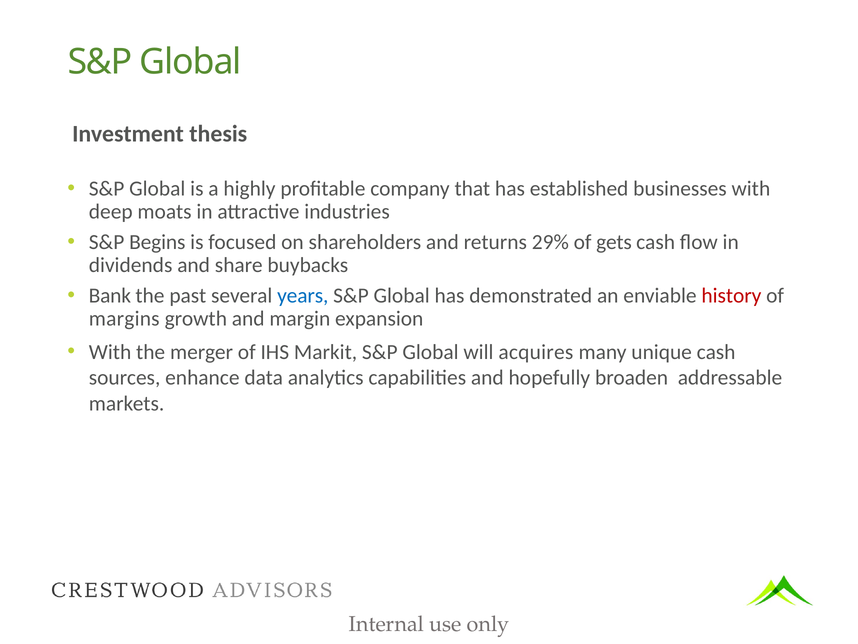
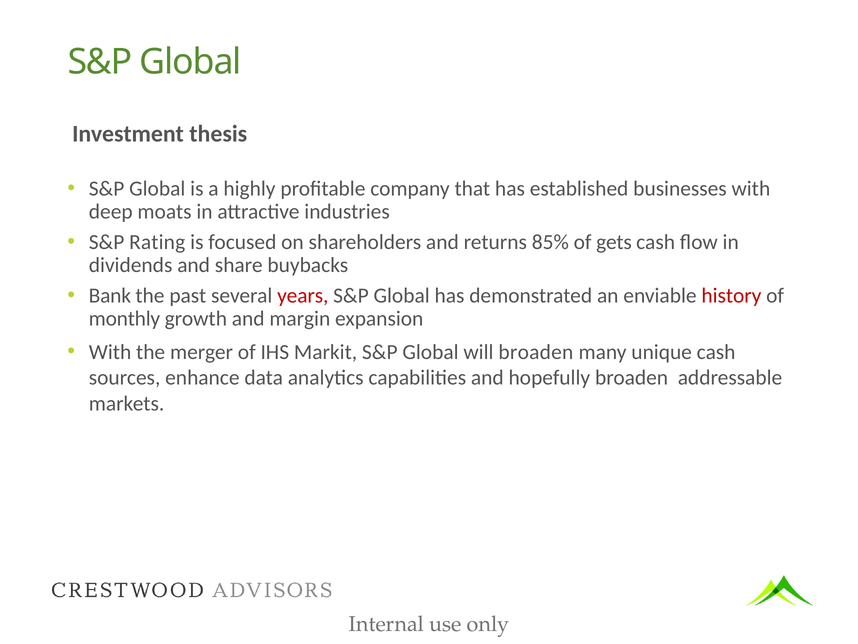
Begins: Begins -> Rating (157, 242)
29%: 29% -> 85% (550, 242)
years colour: blue -> red (303, 295)
margins: margins -> monthly (124, 318)
will acquires: acquires -> broaden (536, 352)
